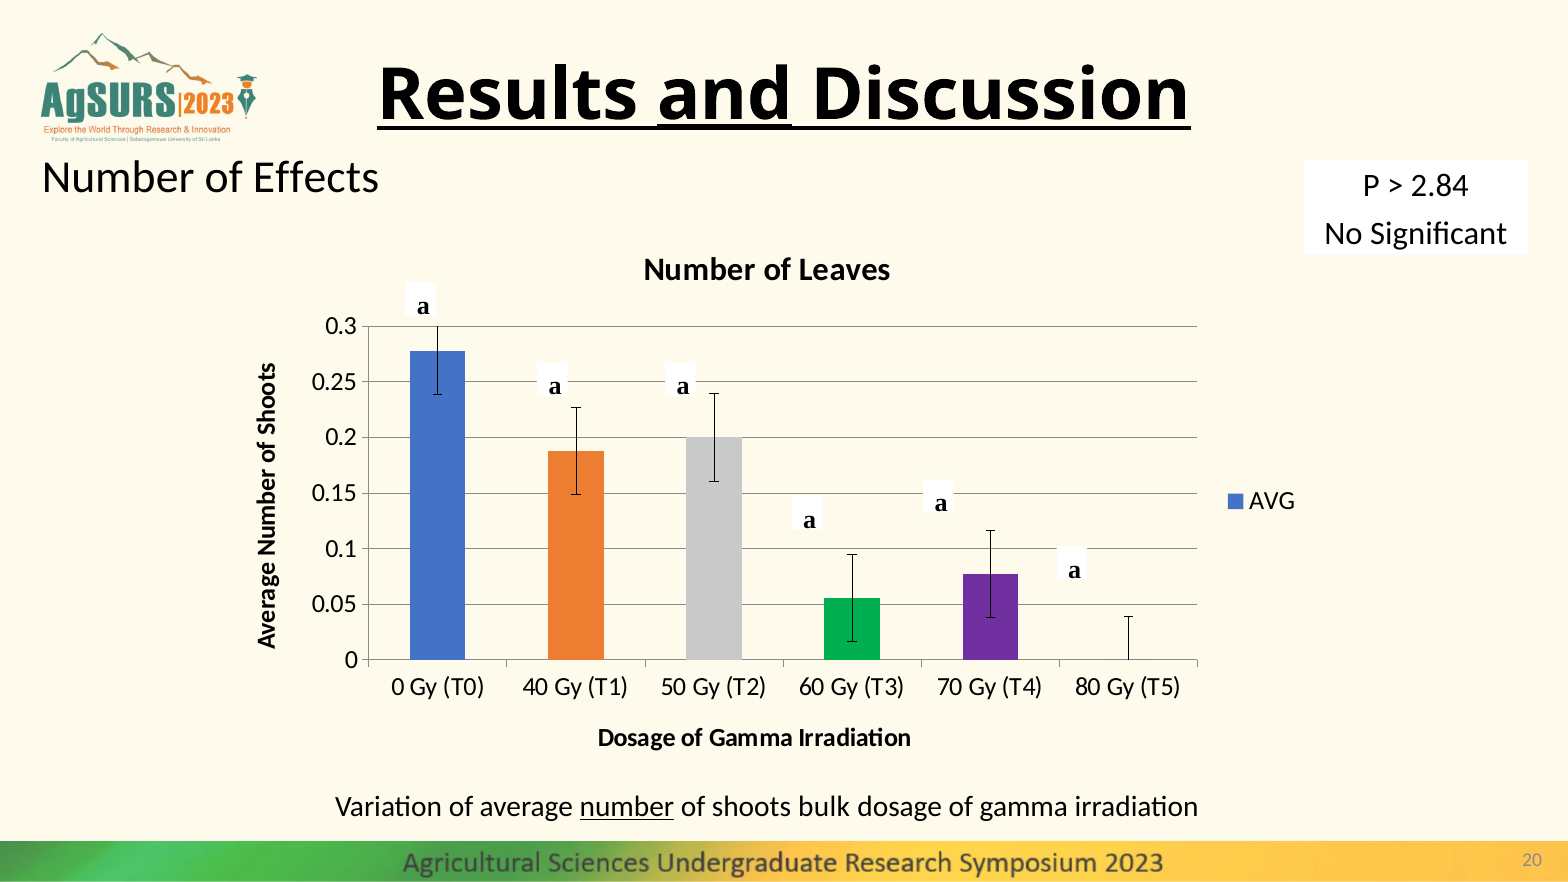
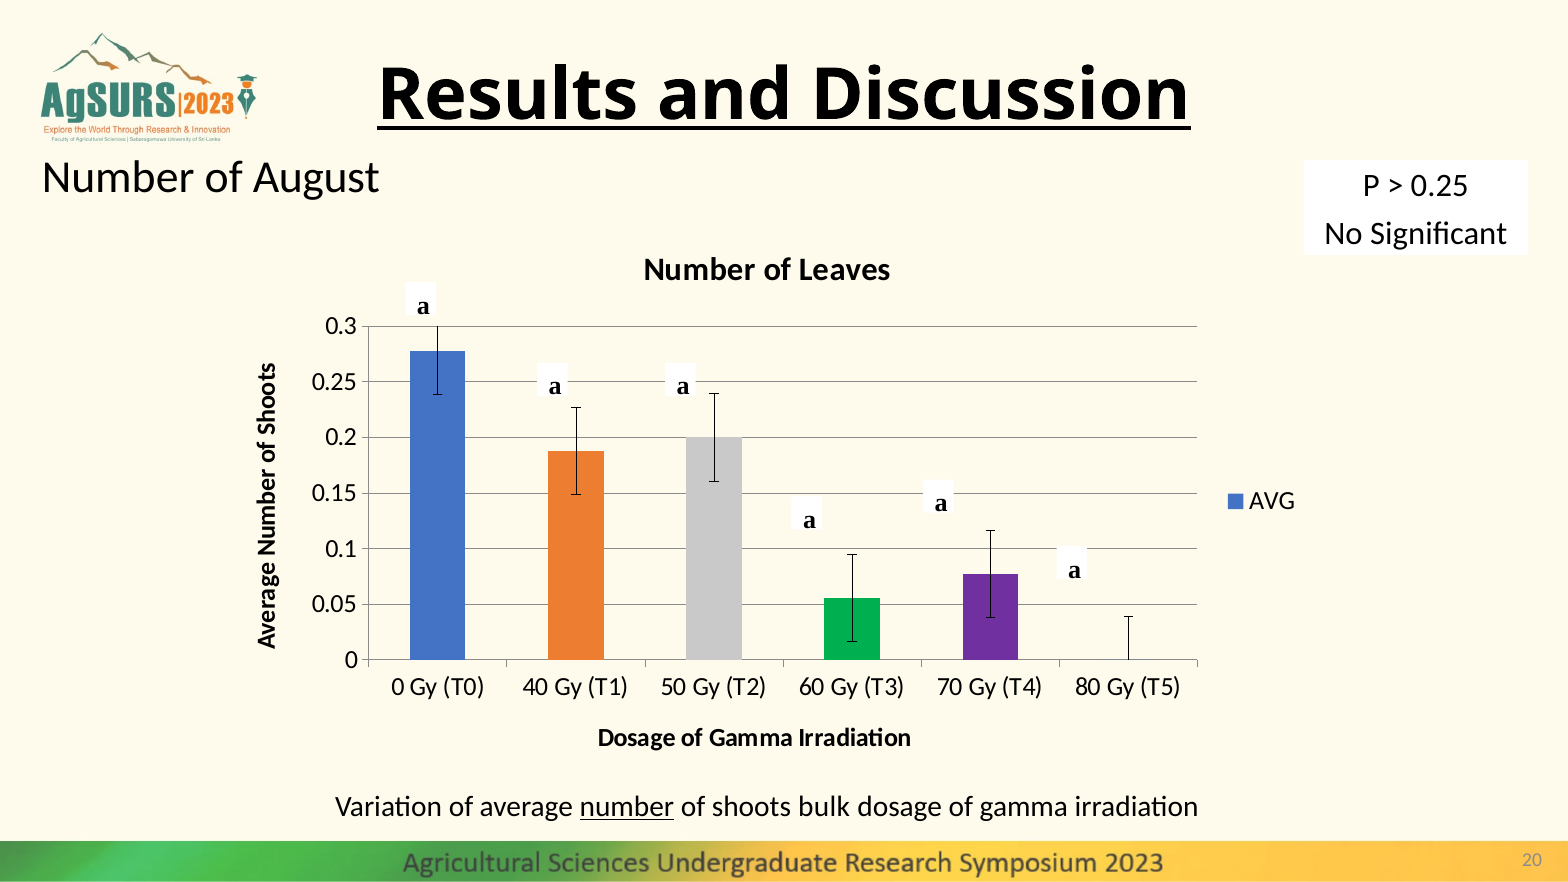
and underline: present -> none (725, 95)
Effects: Effects -> August (316, 178)
2.84: 2.84 -> 0.25 (1440, 186)
